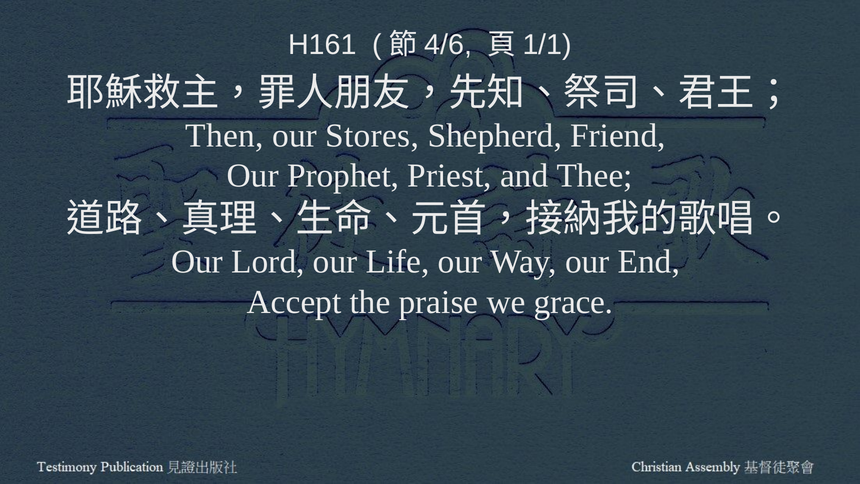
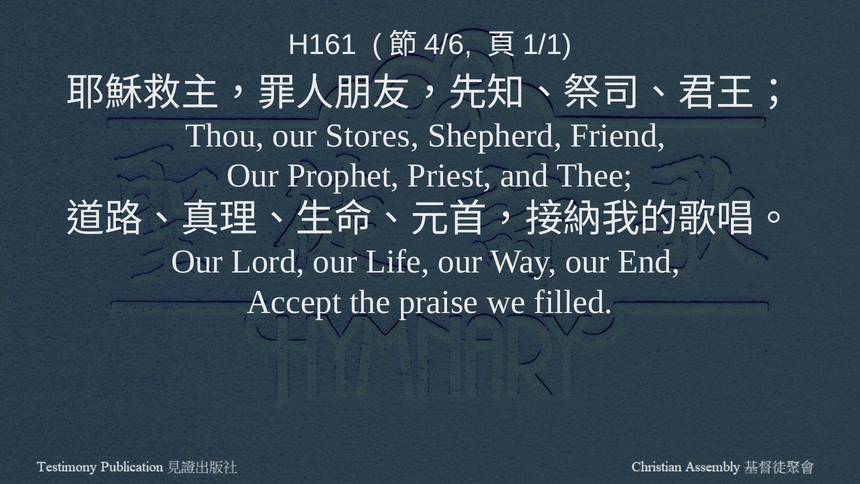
Then: Then -> Thou (225, 136)
grace: grace -> filled (573, 302)
